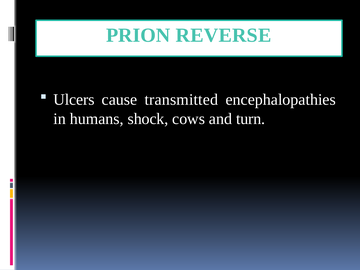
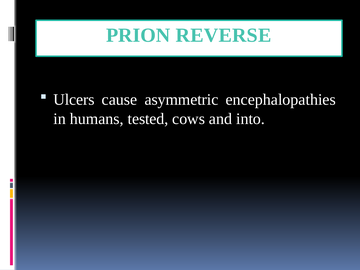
transmitted: transmitted -> asymmetric (181, 100)
shock: shock -> tested (148, 119)
turn: turn -> into (251, 119)
